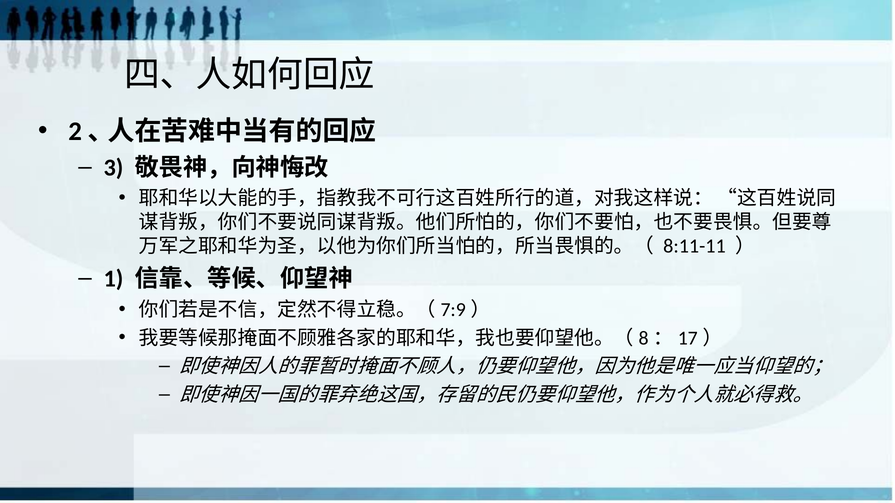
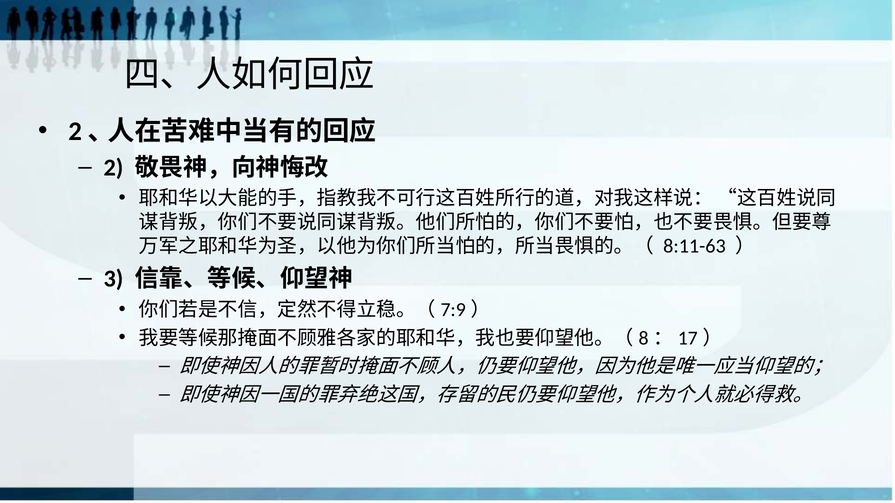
3: 3 -> 2 (113, 168)
8:11-11: 8:11-11 -> 8:11-63 (694, 246)
1: 1 -> 3 (113, 279)
